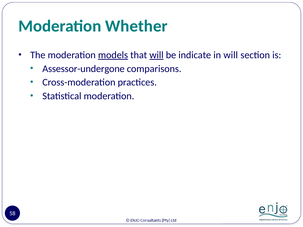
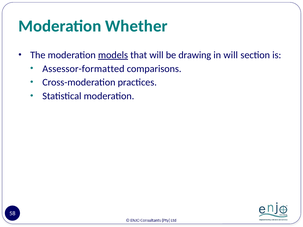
will underline: present -> none (156, 55)
indicate: indicate -> drawing (195, 55)
Assessor-undergone: Assessor-undergone -> Assessor-formatted (83, 69)
